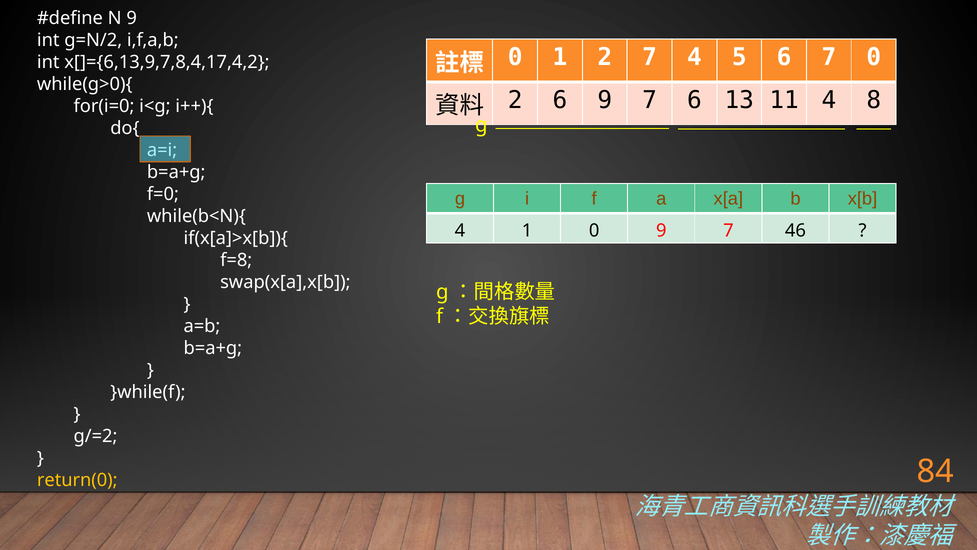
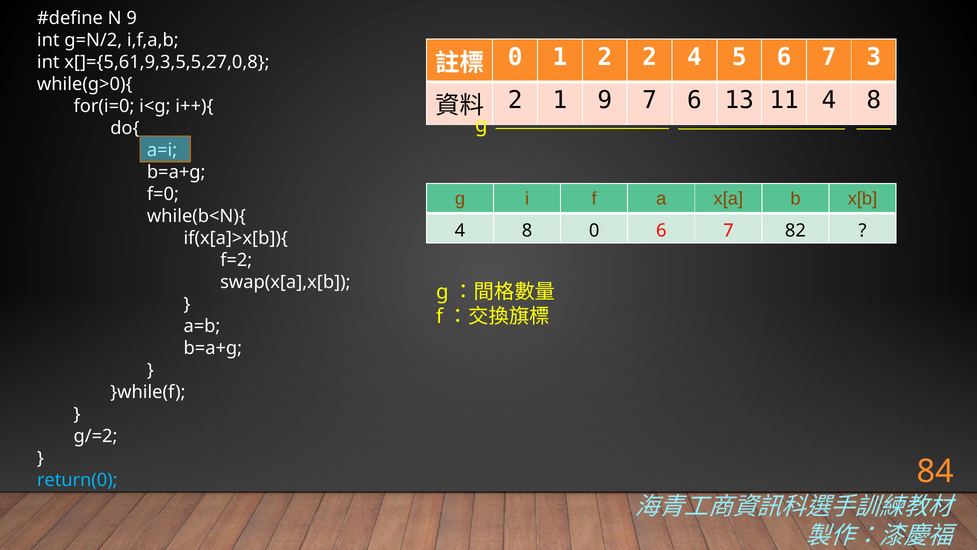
2 7: 7 -> 2 (650, 57)
7 0: 0 -> 3 (874, 57)
x[]={6,13,9,7,8,4,17,4,2: x[]={6,13,9,7,8,4,17,4,2 -> x[]={5,61,9,3,5,5,27,0,8 (167, 62)
2 6: 6 -> 1 (560, 100)
1: 1 -> 8 (527, 230)
0 9: 9 -> 6 (661, 230)
46: 46 -> 82 (795, 230)
f=8: f=8 -> f=2 (236, 260)
return(0 colour: yellow -> light blue (77, 480)
